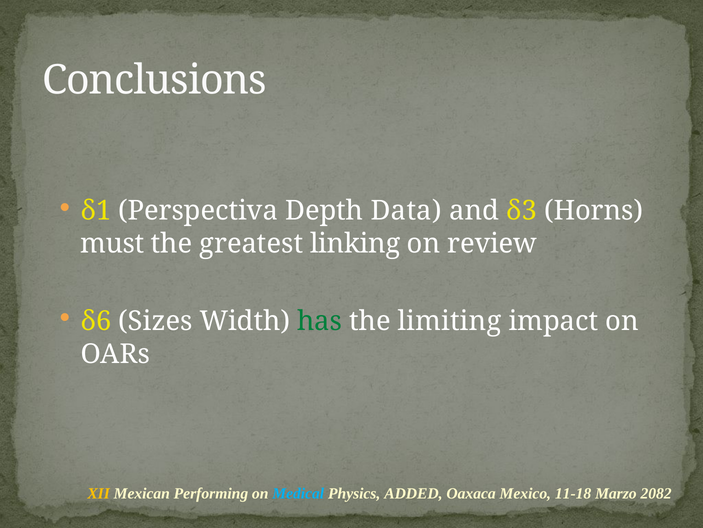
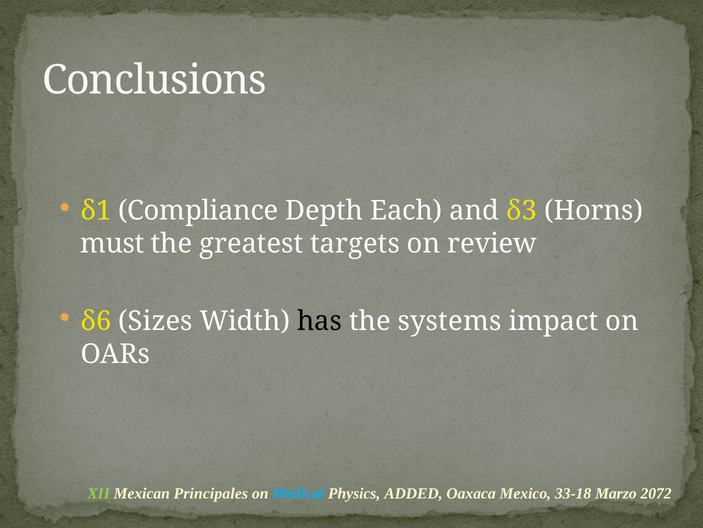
Perspectiva: Perspectiva -> Compliance (198, 210)
Data: Data -> Each (406, 210)
linking: linking -> targets (355, 243)
has colour: green -> black (320, 321)
limiting: limiting -> systems (450, 321)
XII colour: yellow -> light green (99, 493)
Performing: Performing -> Principales (211, 493)
11-18: 11-18 -> 33-18 (573, 493)
2082: 2082 -> 2072 (656, 493)
